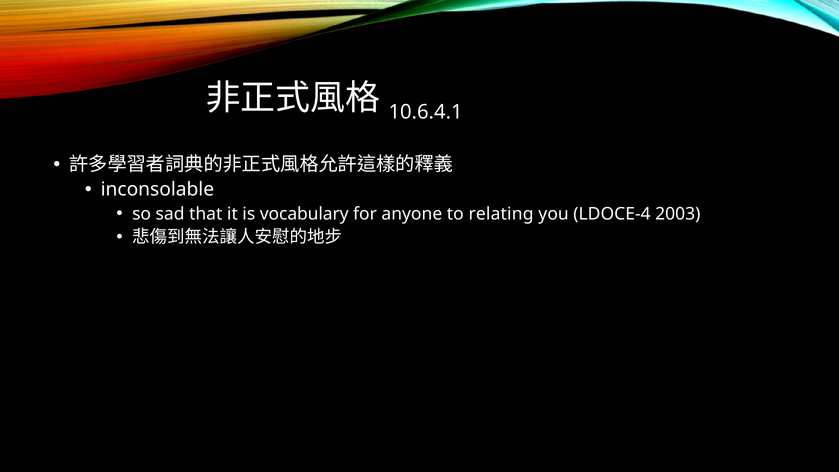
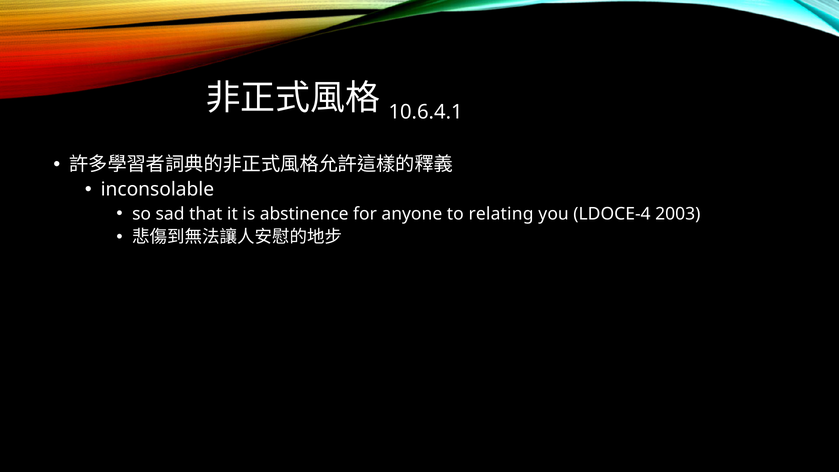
vocabulary: vocabulary -> abstinence (304, 214)
